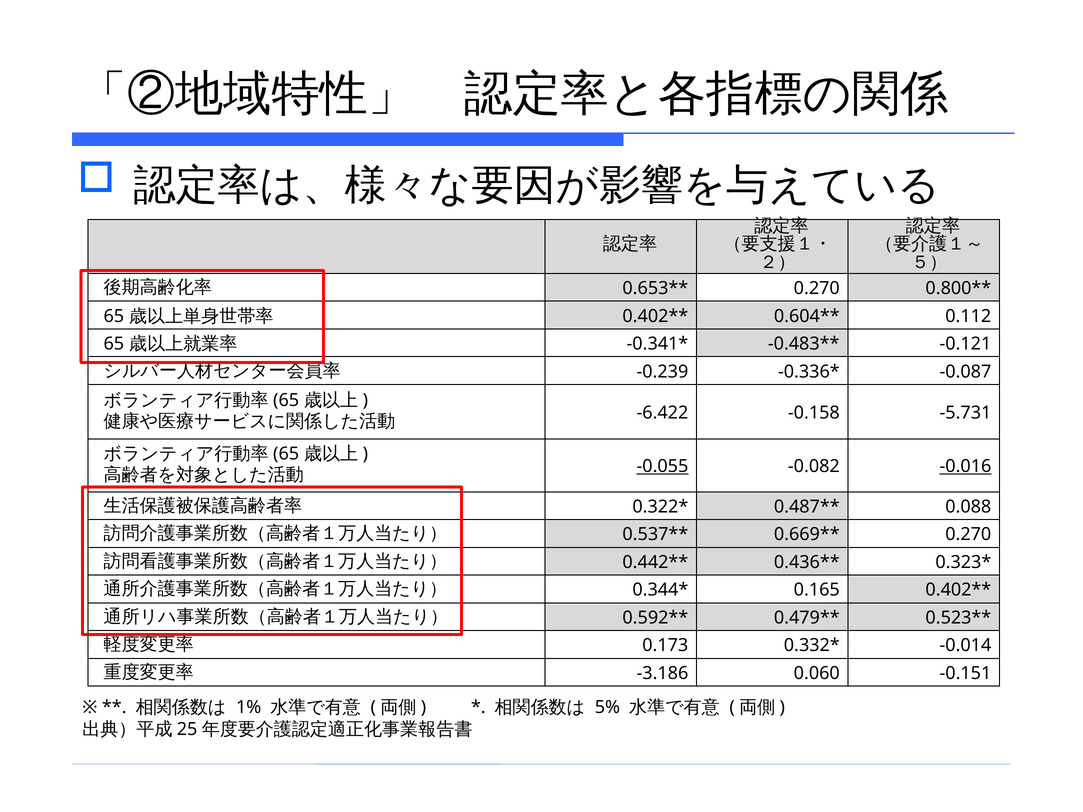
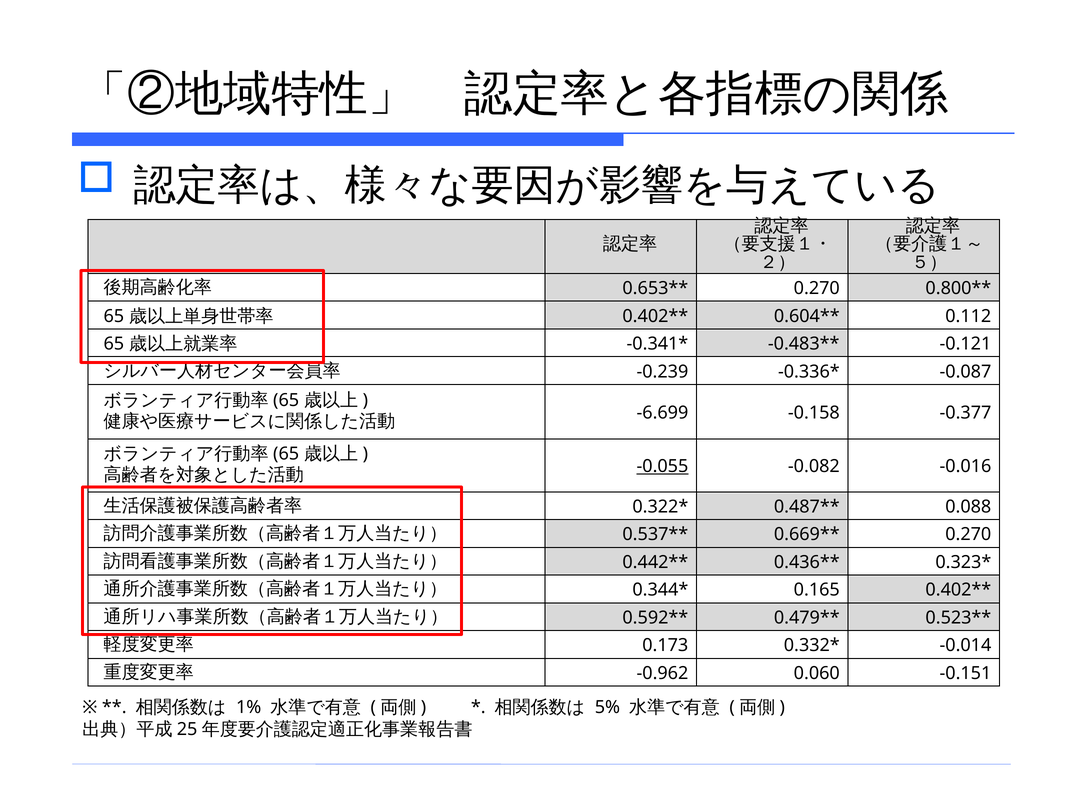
-6.422: -6.422 -> -6.699 (662, 413)
-5.731: -5.731 -> -0.377 (965, 413)
-0.016 underline: present -> none (965, 467)
-3.186: -3.186 -> -0.962 (662, 673)
